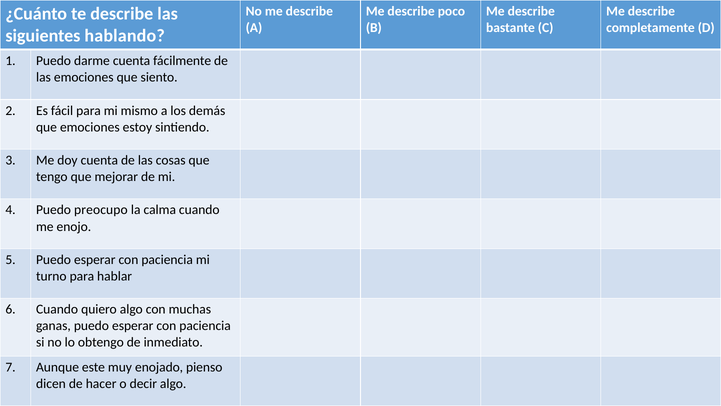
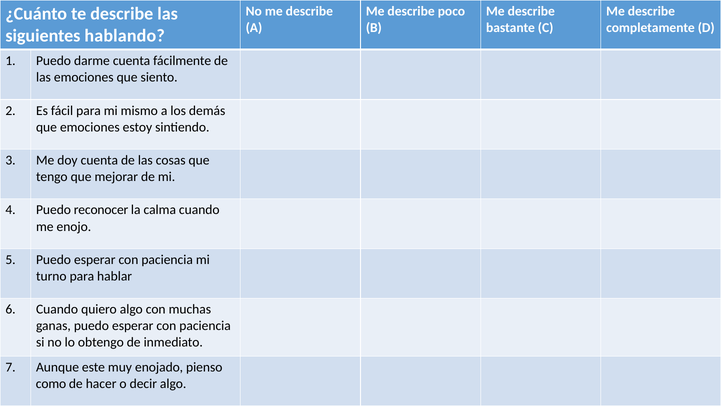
preocupo: preocupo -> reconocer (101, 210)
dicen: dicen -> como (51, 383)
